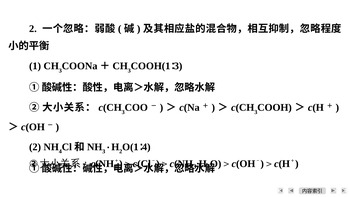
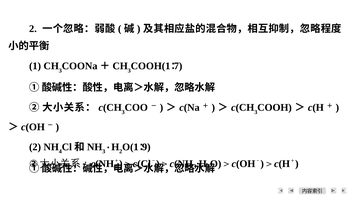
3: 3 -> 7 (178, 66)
4: 4 -> 9 (146, 147)
